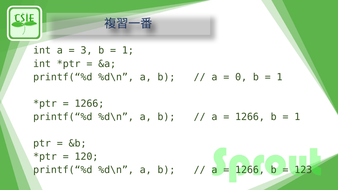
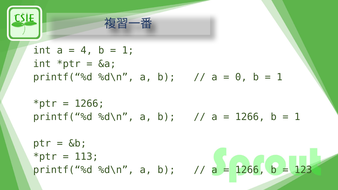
3: 3 -> 4 (86, 51)
120: 120 -> 113 (86, 157)
